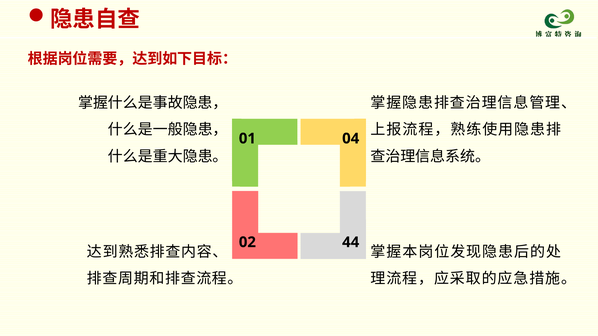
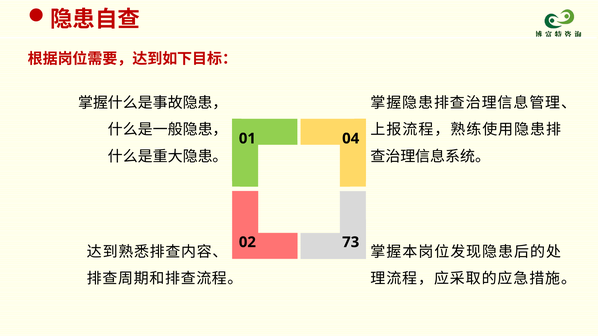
44: 44 -> 73 (351, 242)
